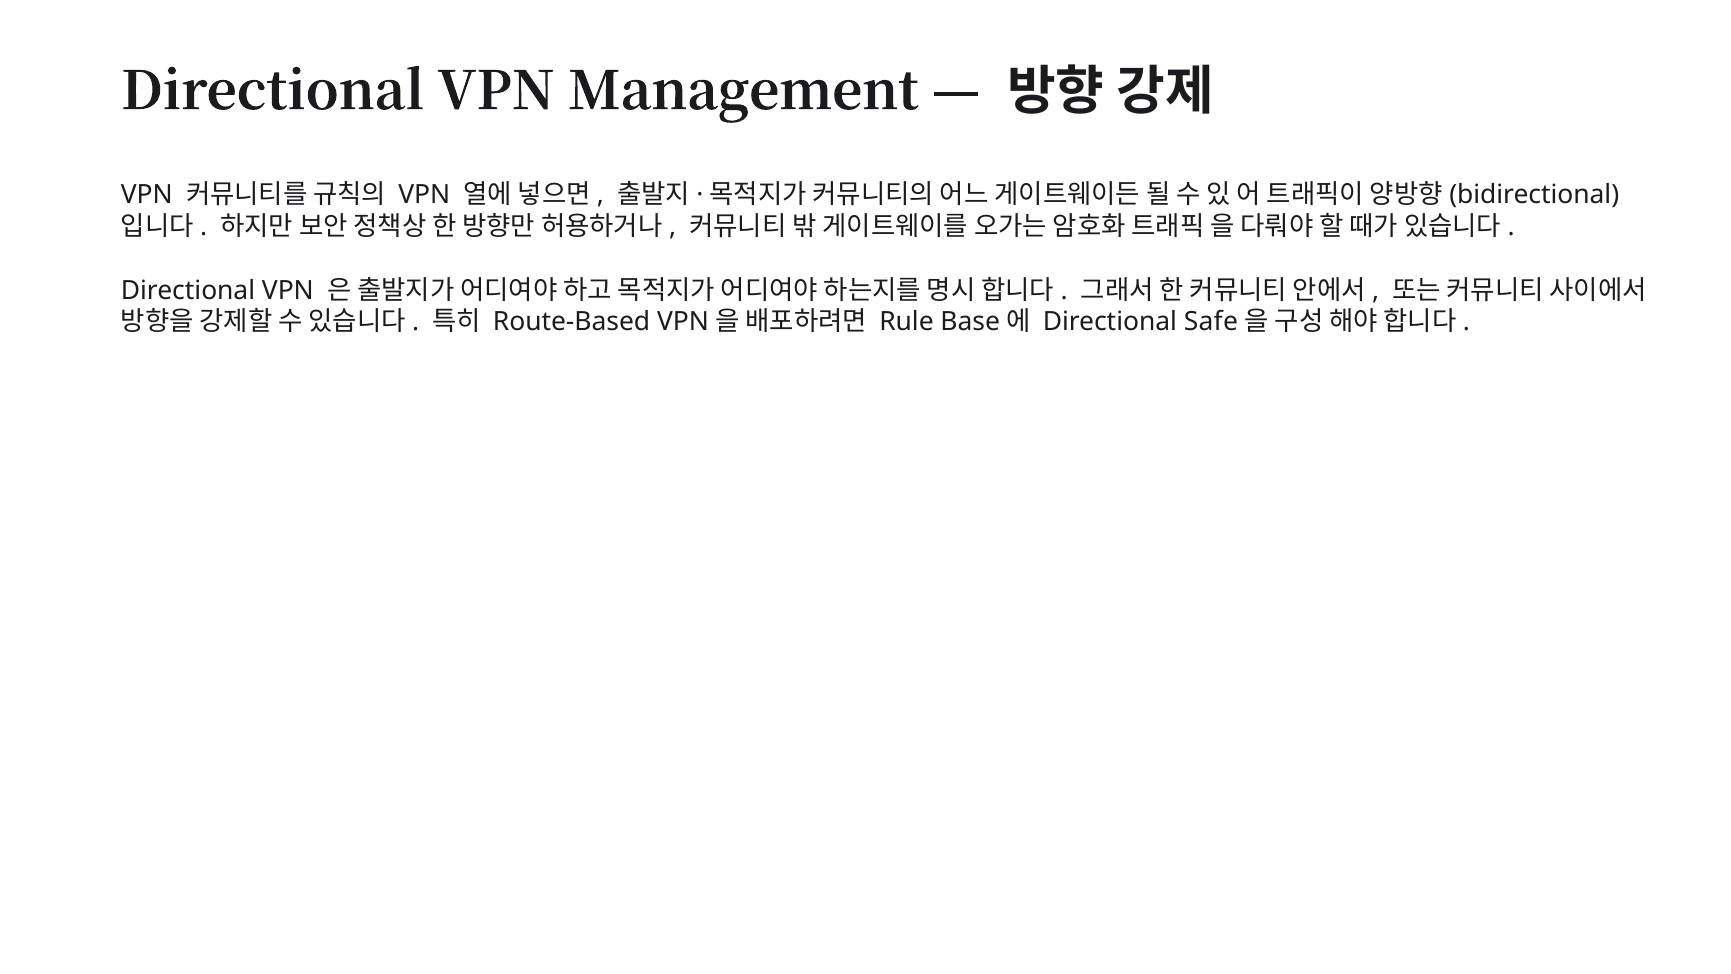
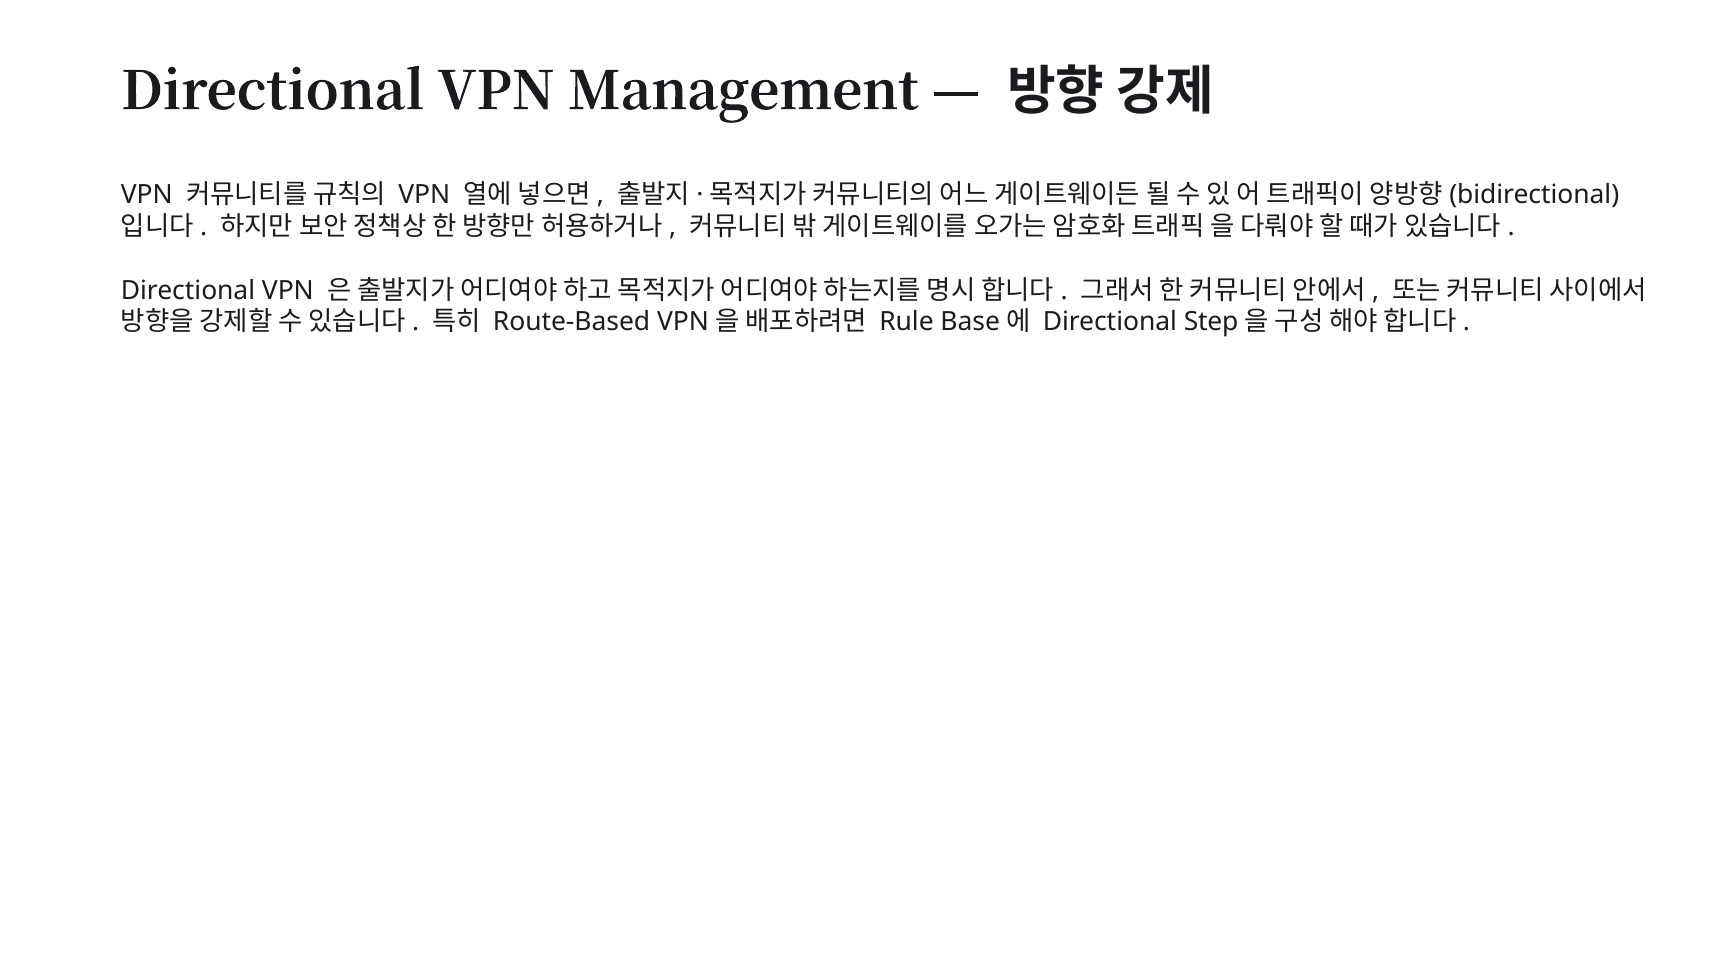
Safe: Safe -> Step (1211, 322)
